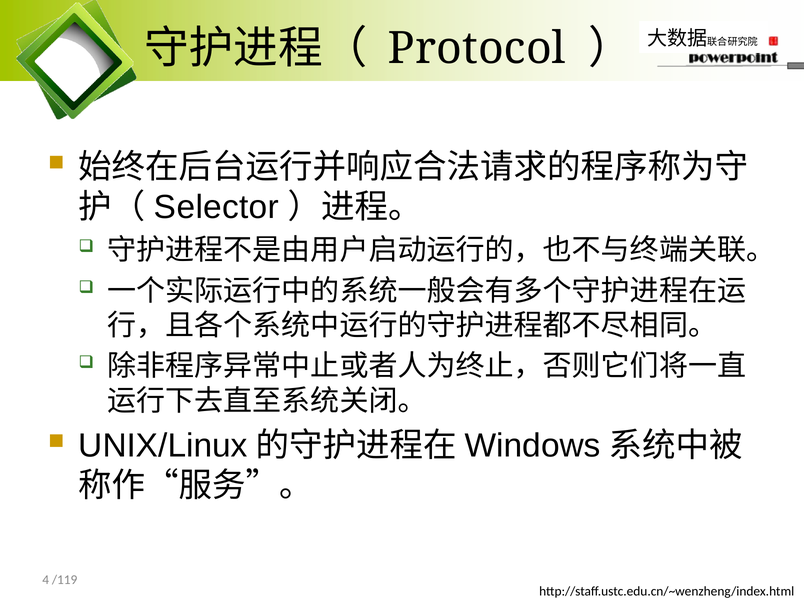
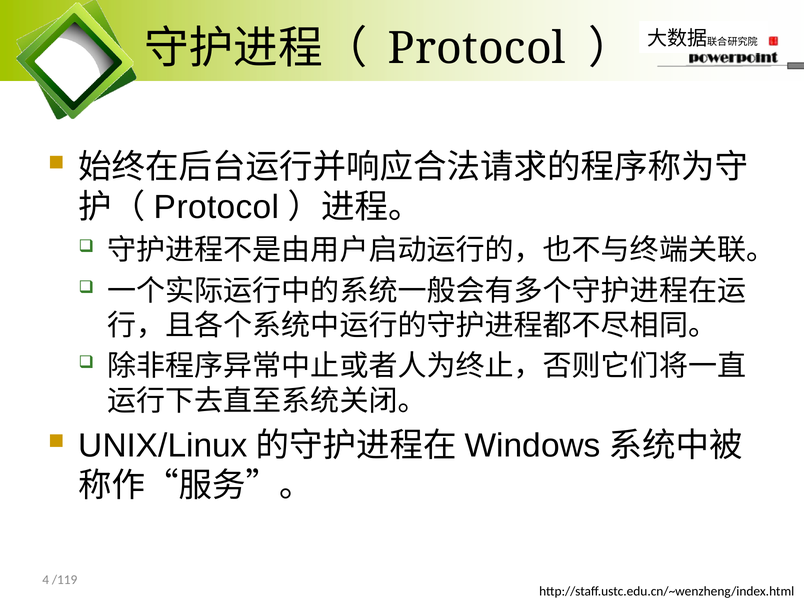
Selector: Selector -> Protocol (217, 207)
